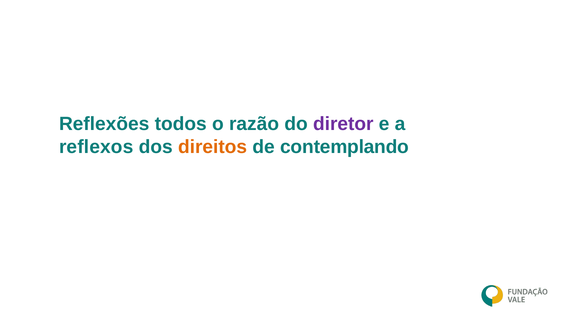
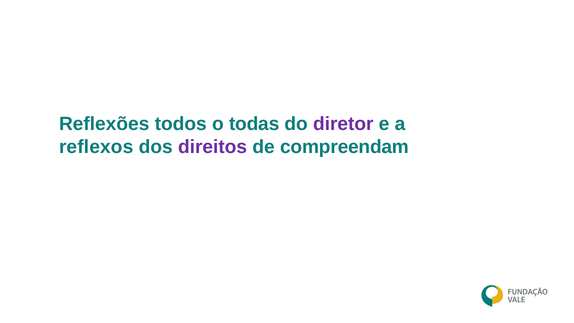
razão: razão -> todas (254, 124)
direitos colour: orange -> purple (213, 147)
contemplando: contemplando -> compreendam (345, 147)
